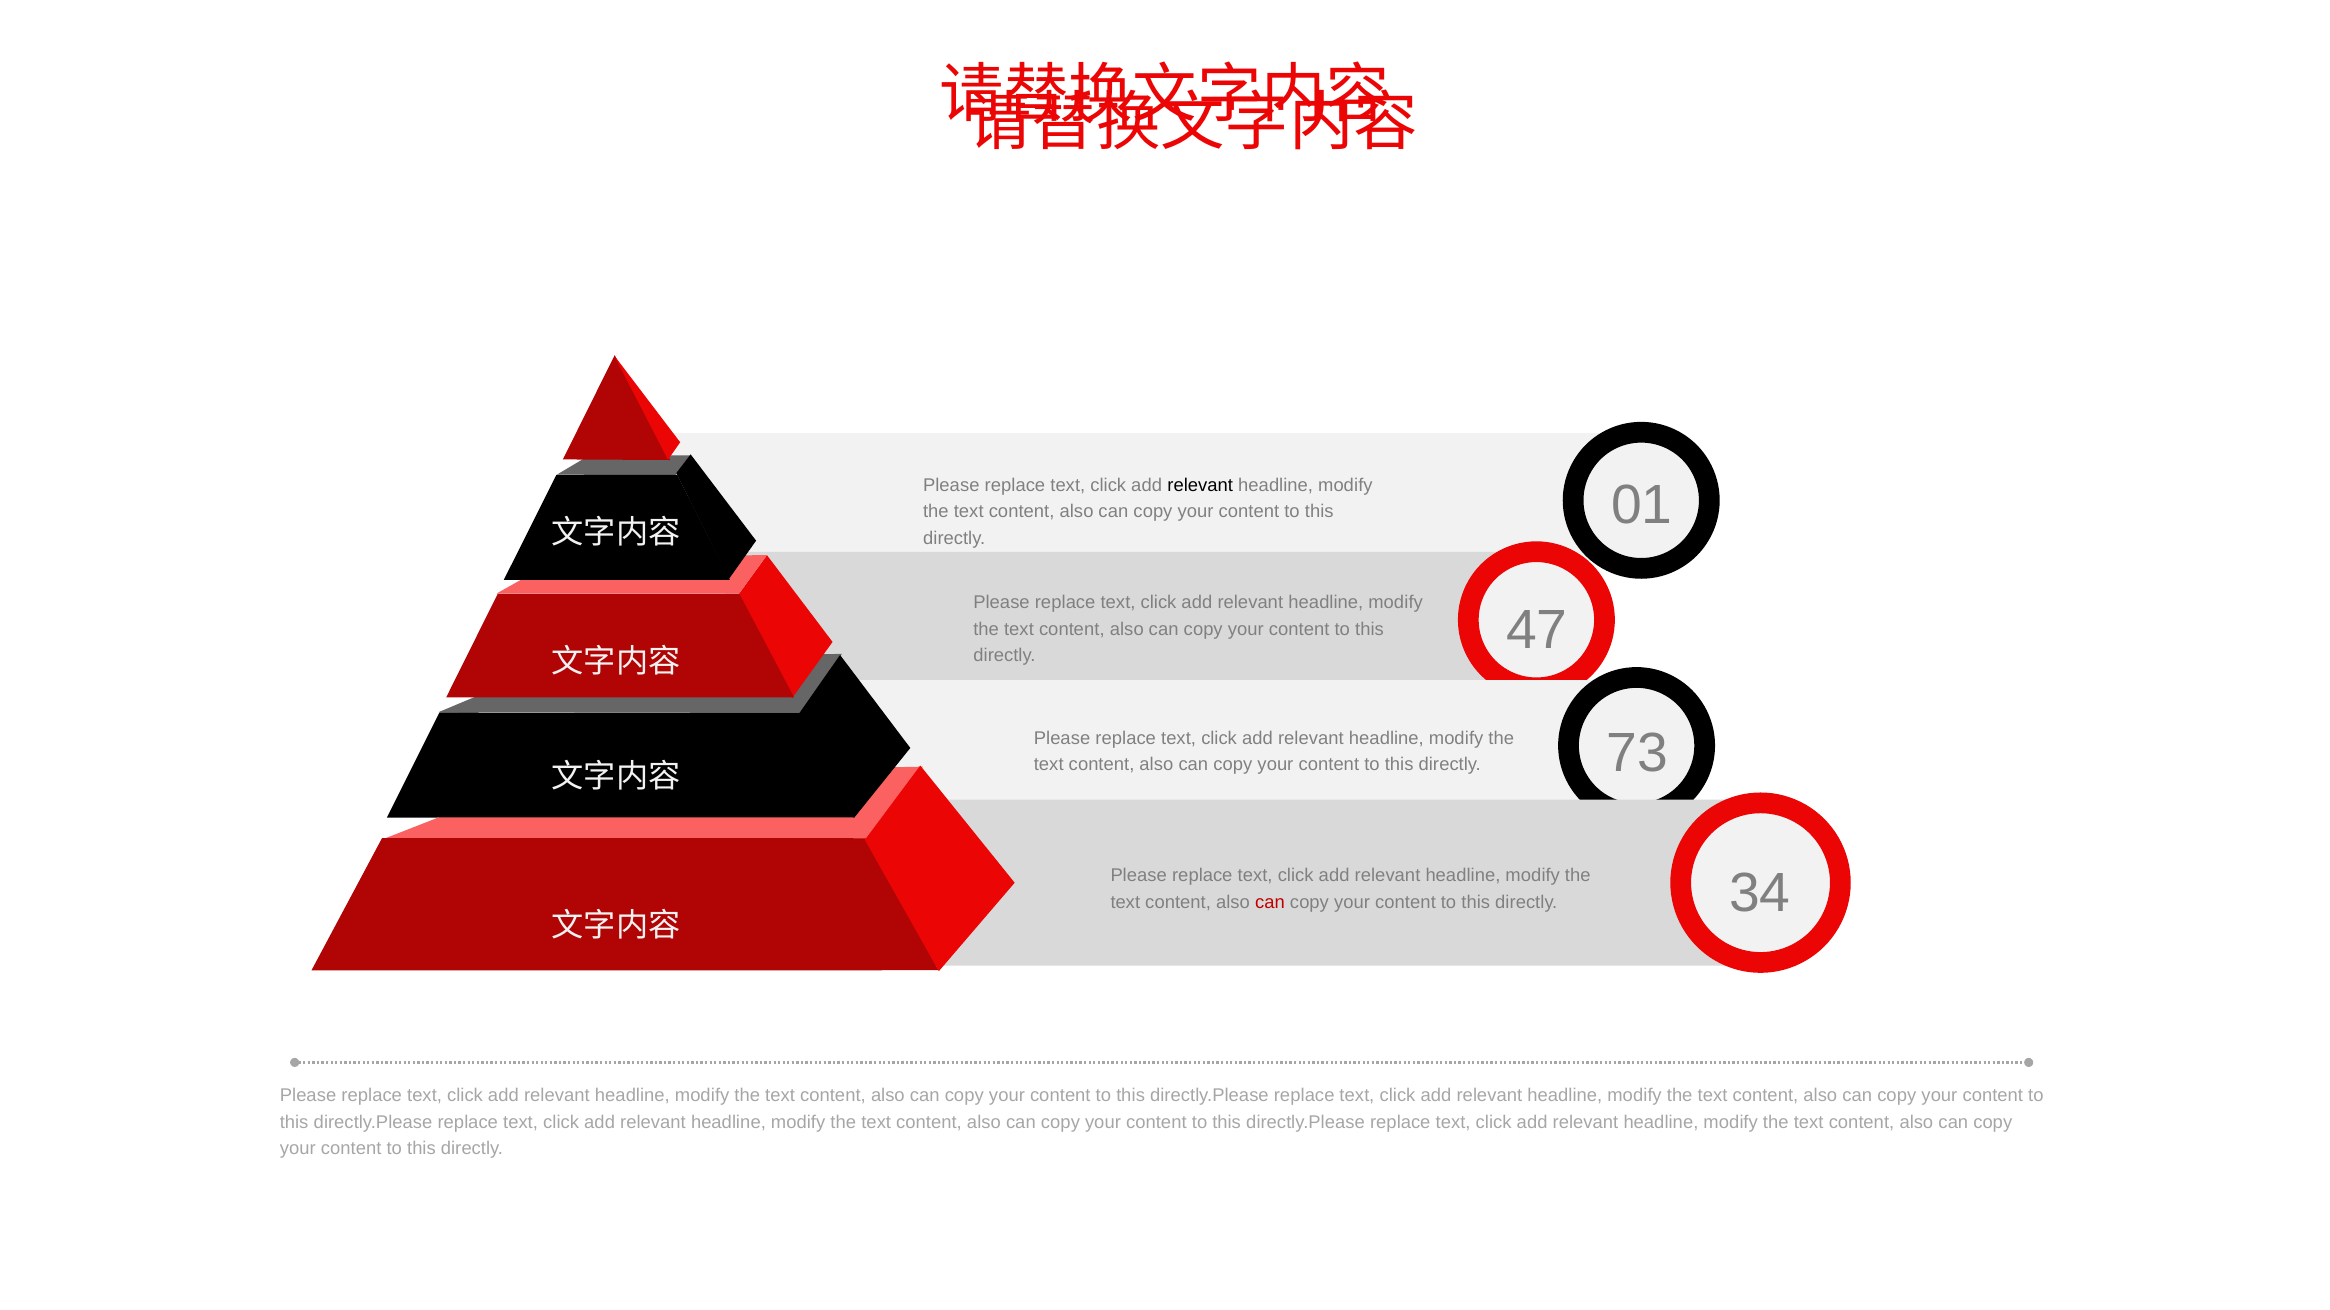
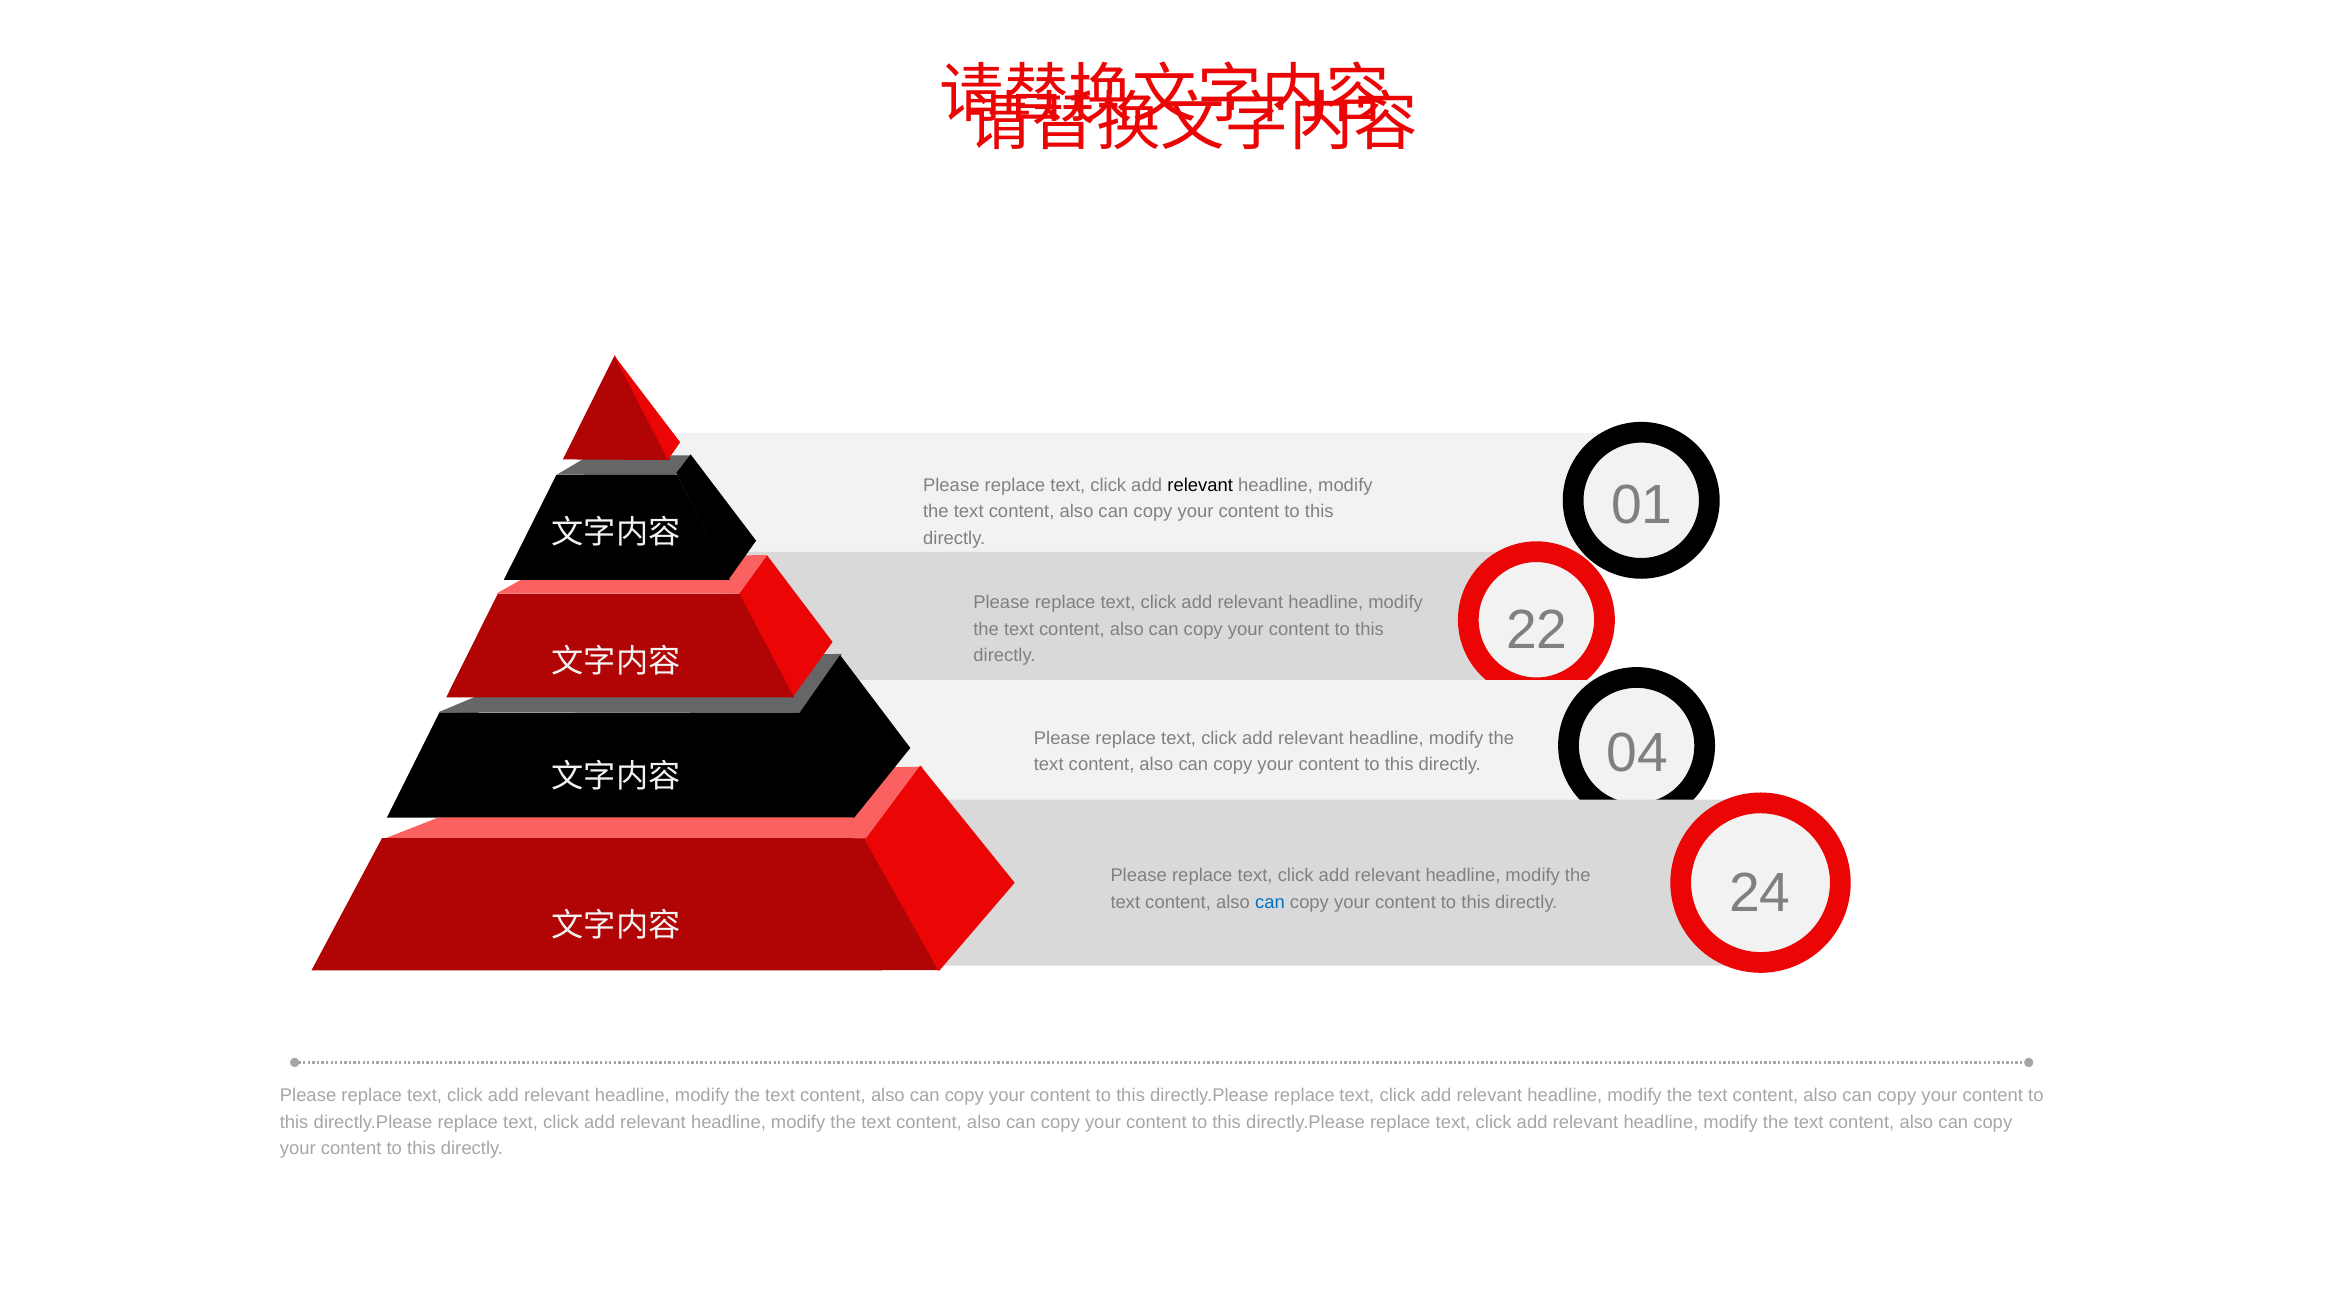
47: 47 -> 22 (1537, 630)
73: 73 -> 04 (1637, 754)
can colour: red -> blue (1270, 903)
34: 34 -> 24 (1760, 894)
